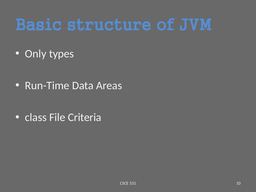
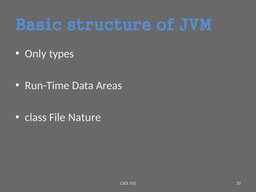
Criteria: Criteria -> Nature (85, 117)
